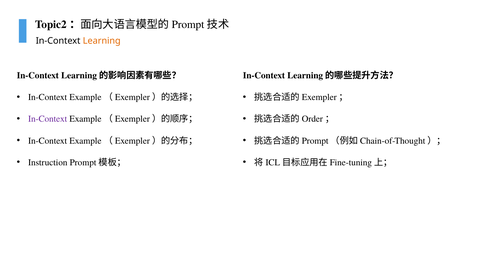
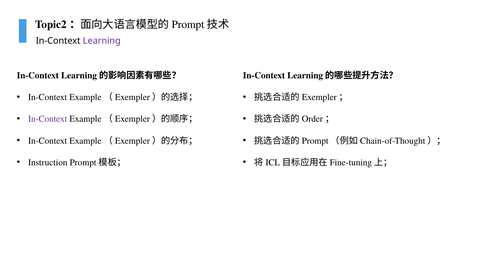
Learning colour: orange -> purple (102, 41)
